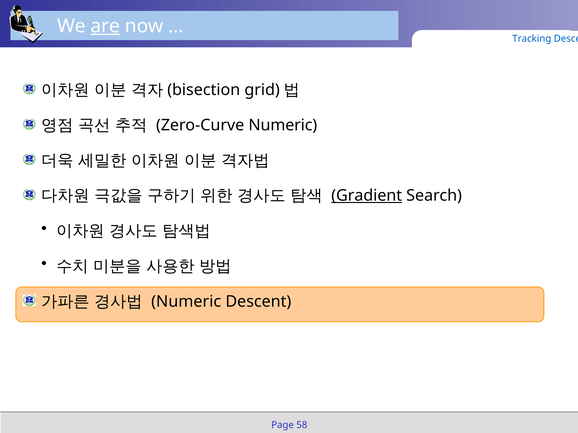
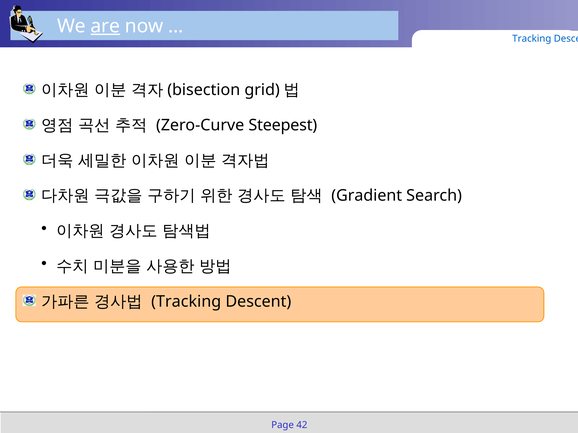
Zero-Curve Numeric: Numeric -> Steepest (283, 125)
Gradient underline: present -> none (367, 196)
Numeric: Numeric -> Tracking (186, 302)
58: 58 -> 42 (302, 425)
